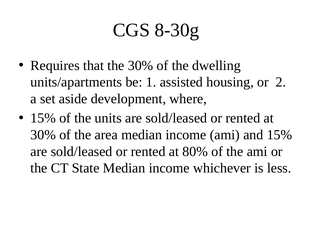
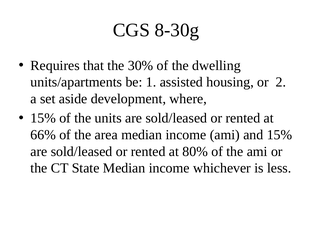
30%: 30% -> 66% (43, 135)
